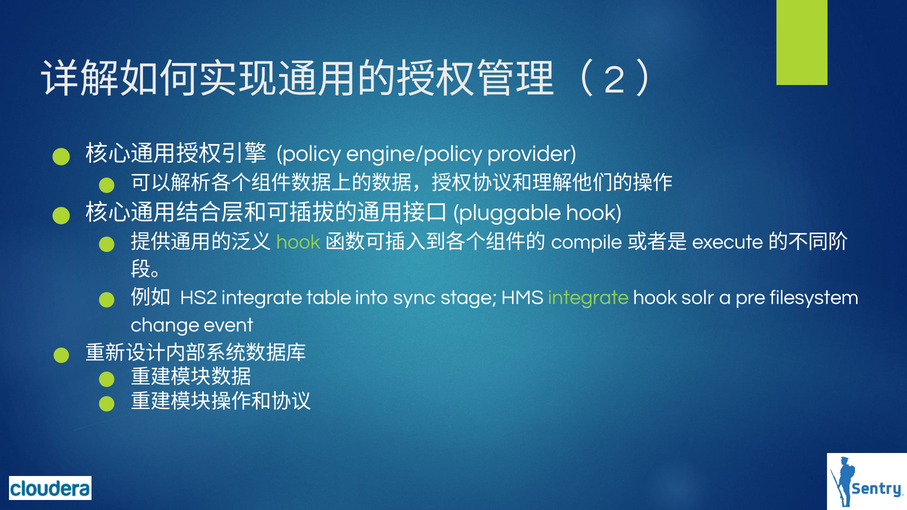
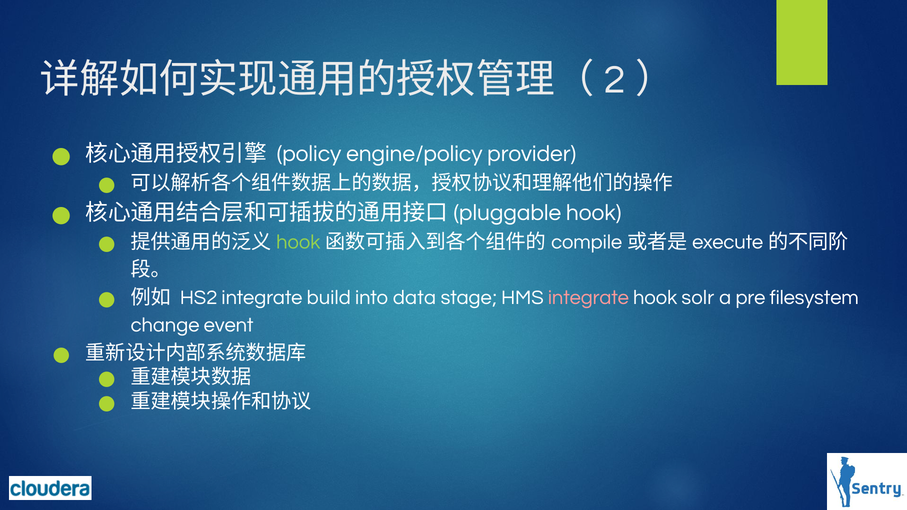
table: table -> build (329, 298)
sync: sync -> data (414, 298)
integrate colour: light green -> pink (588, 298)
